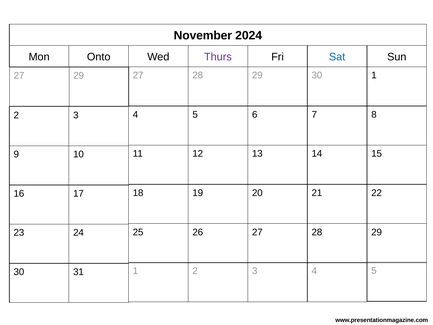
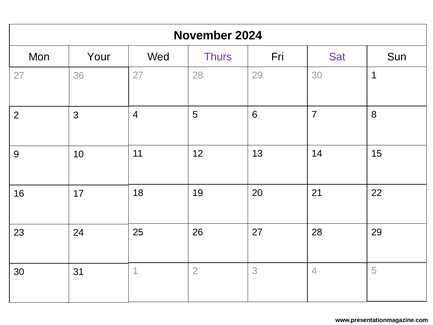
Onto: Onto -> Your (99, 57)
Sat colour: blue -> purple (337, 57)
27 29: 29 -> 36 (79, 76)
